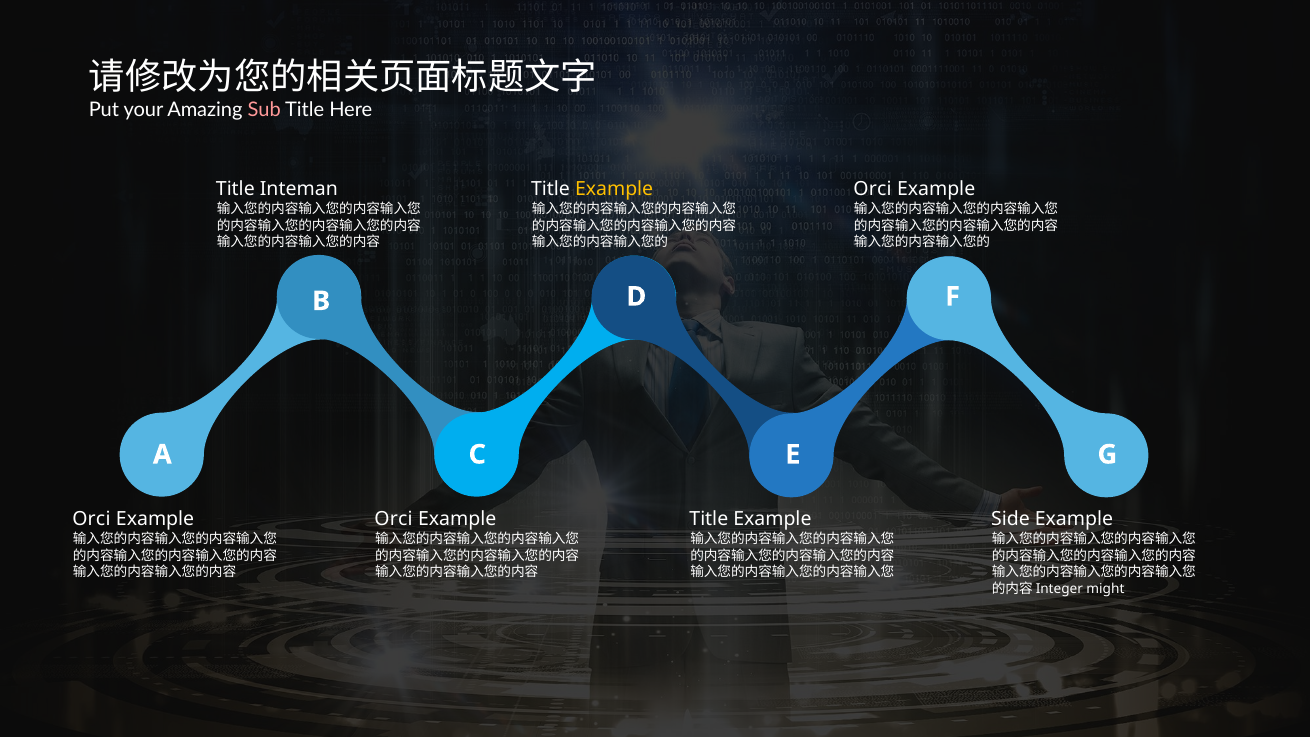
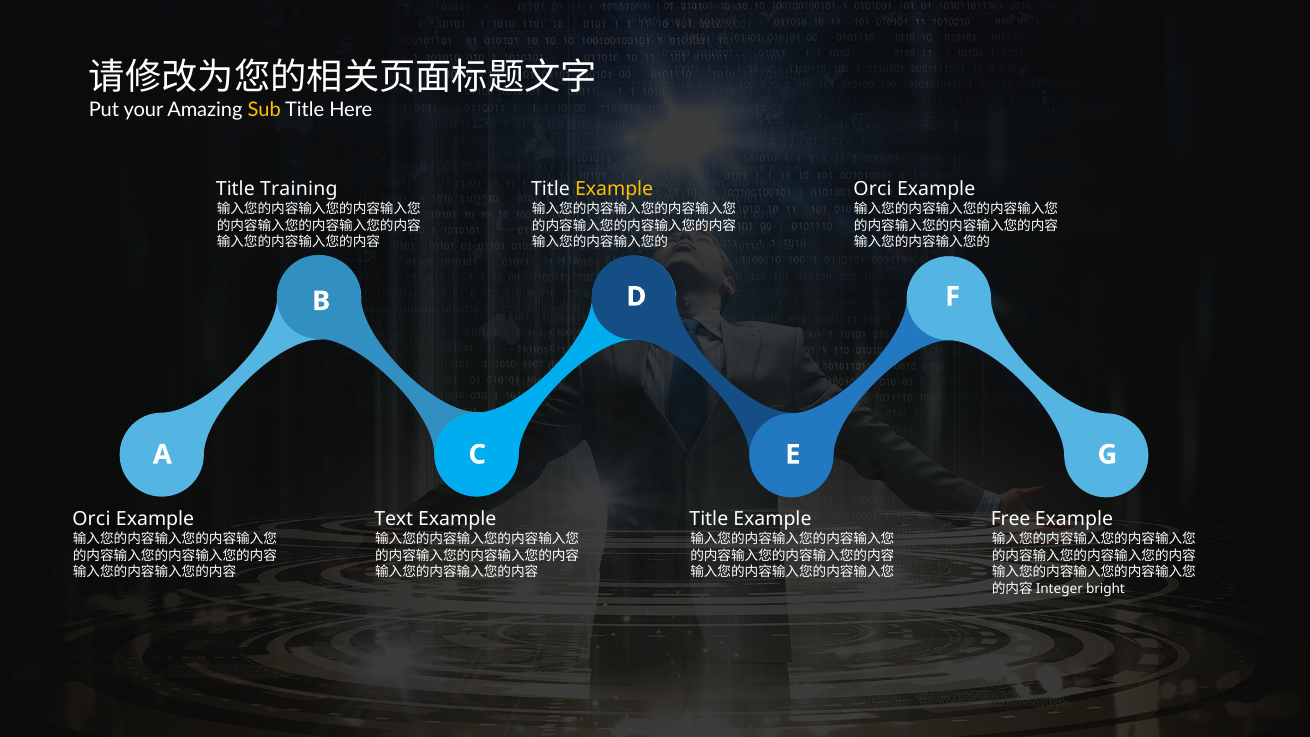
Sub colour: pink -> yellow (264, 110)
Inteman: Inteman -> Training (299, 189)
Orci: Orci -> Text (394, 519)
Side: Side -> Free (1011, 519)
might: might -> bright (1105, 588)
